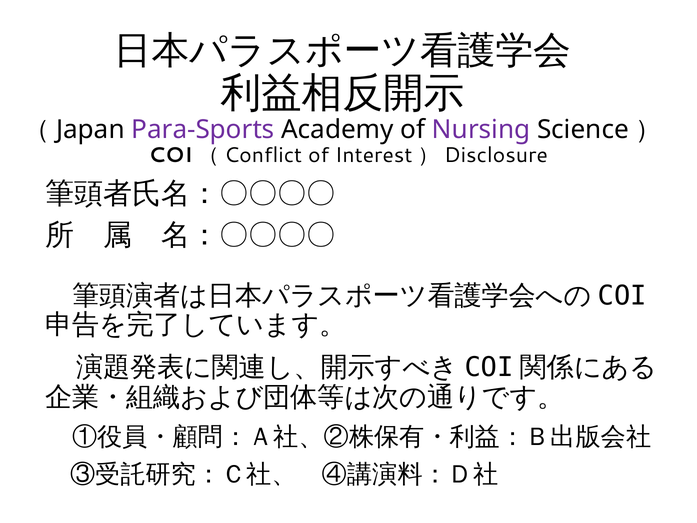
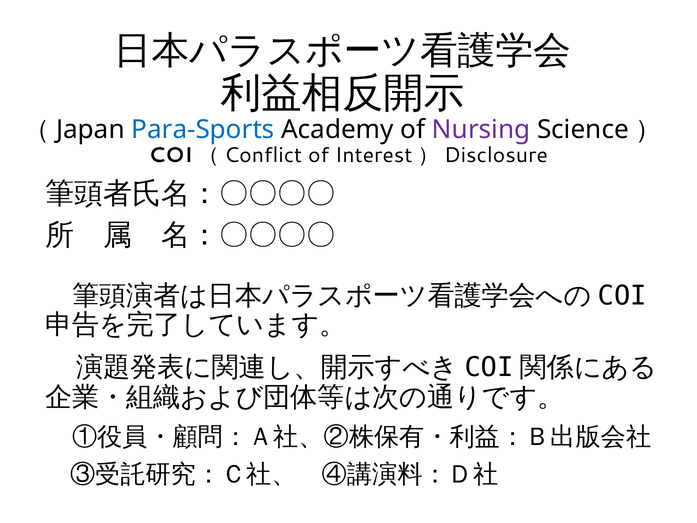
Para-Sports colour: purple -> blue (203, 129)
